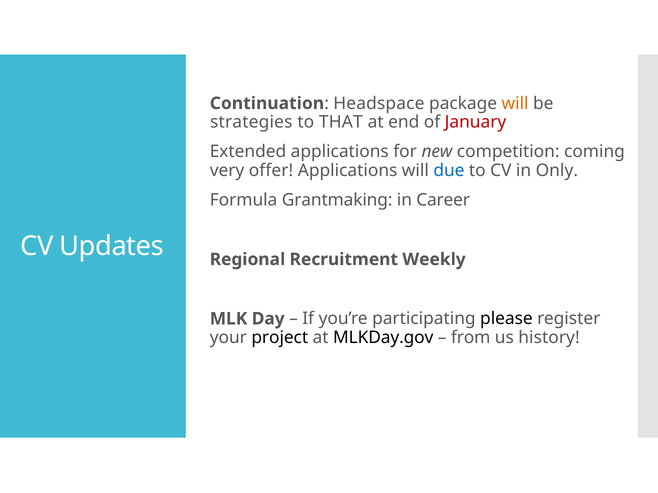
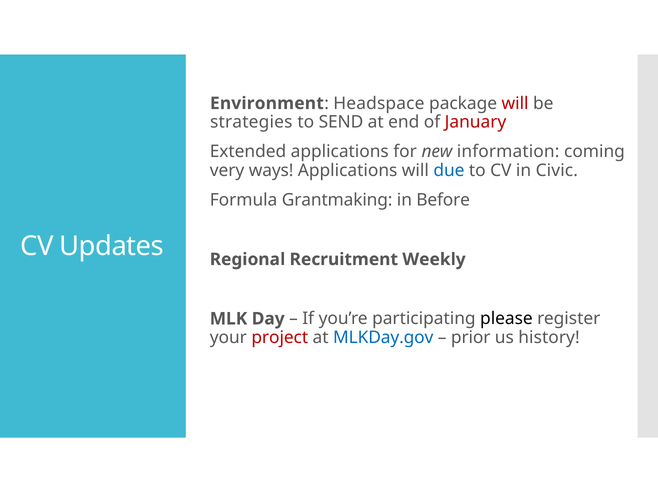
Continuation: Continuation -> Environment (267, 103)
will colour: orange -> red (515, 103)
THAT: THAT -> SEND (341, 122)
competition: competition -> information (508, 152)
offer: offer -> ways (271, 171)
Only: Only -> Civic (557, 171)
Career: Career -> Before (443, 200)
project colour: black -> red (280, 338)
MLKDay.gov colour: black -> blue (383, 338)
from: from -> prior (471, 338)
